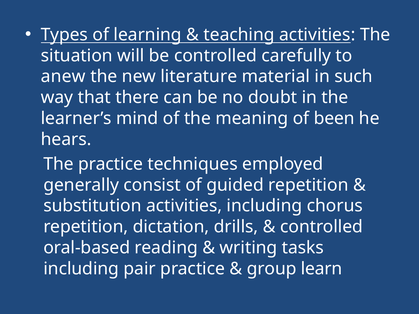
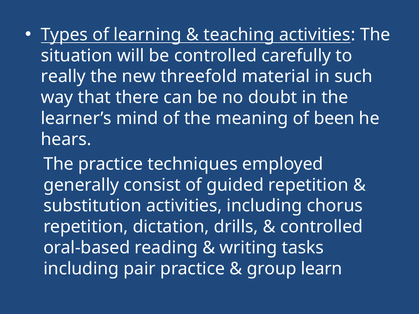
anew: anew -> really (63, 77)
literature: literature -> threefold (199, 77)
